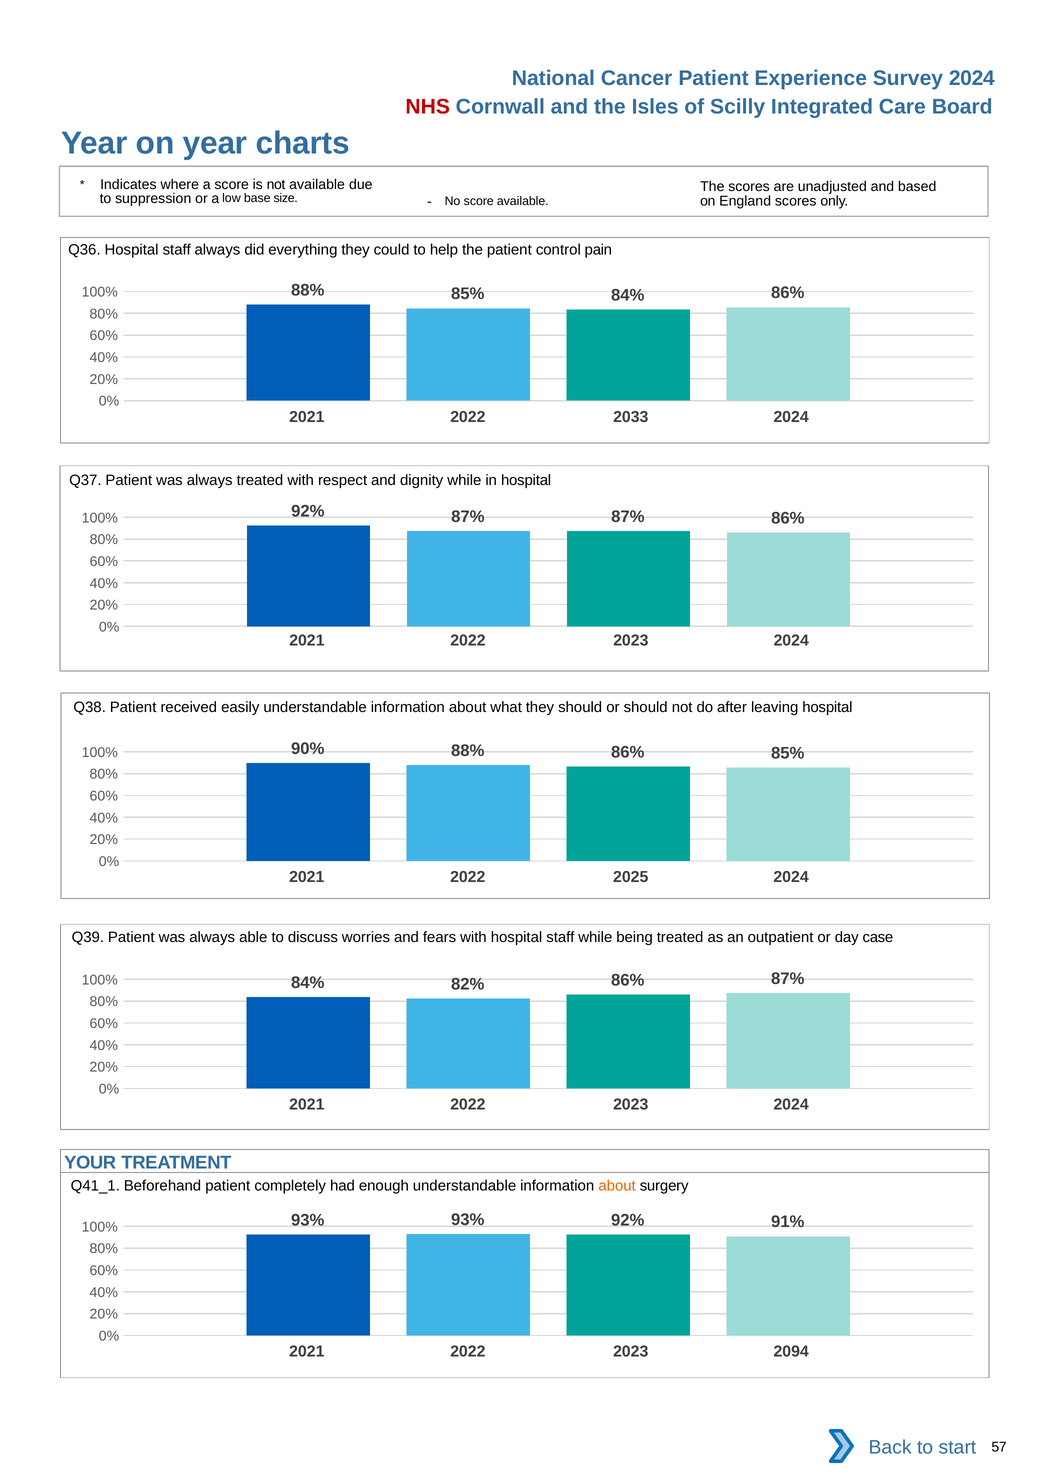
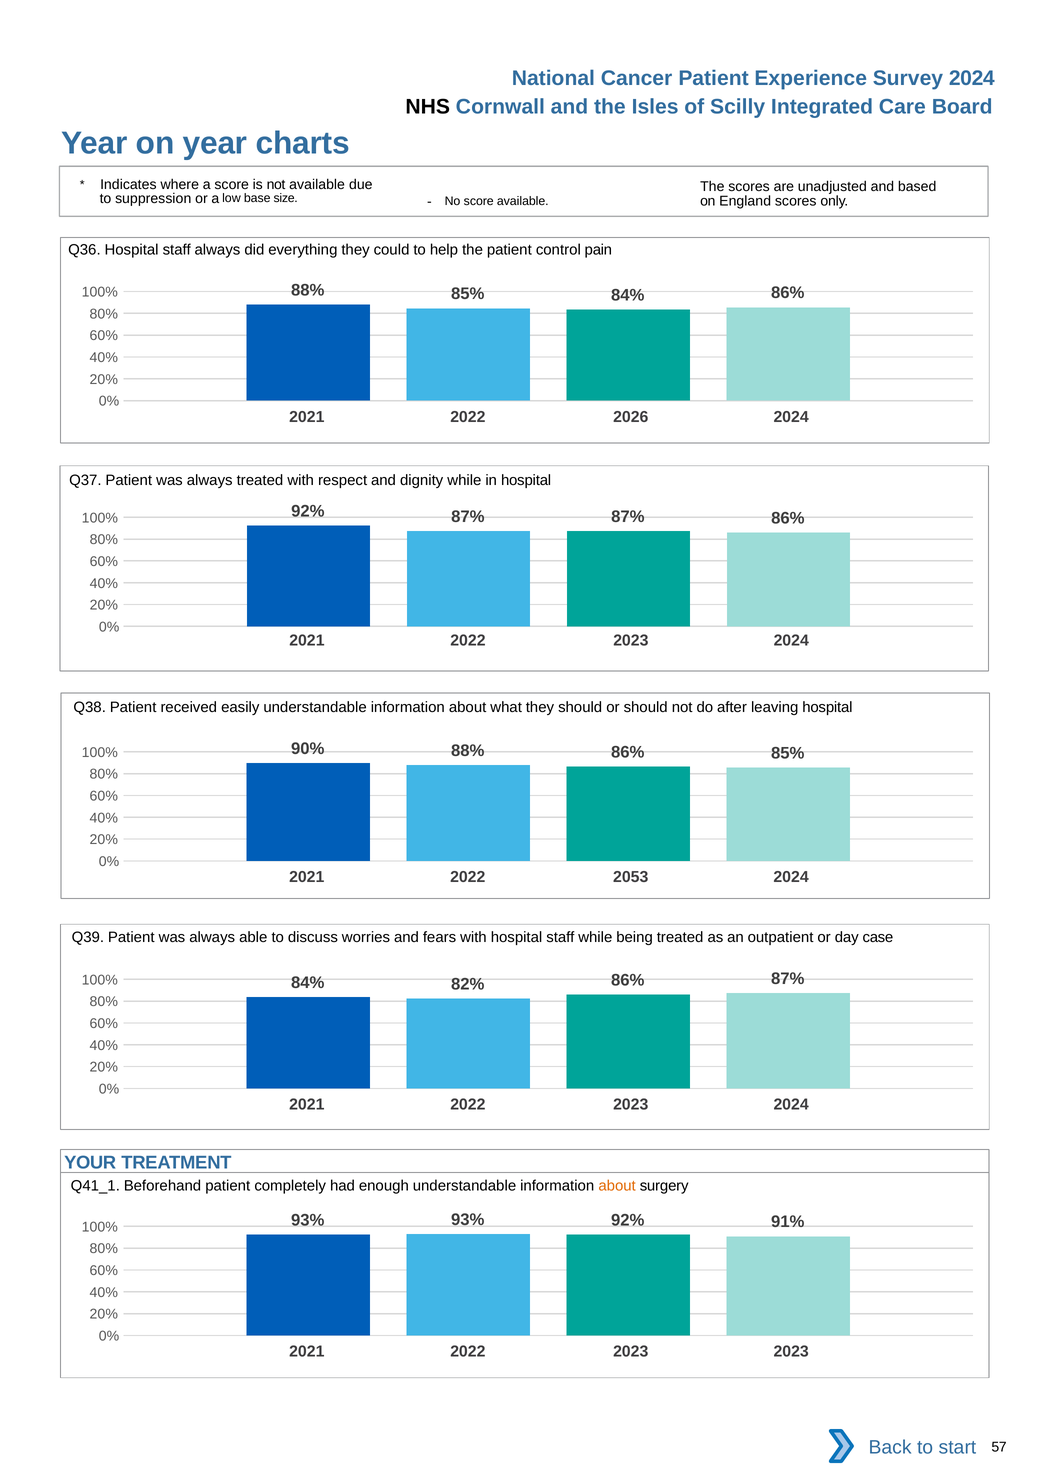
NHS colour: red -> black (428, 107)
2033: 2033 -> 2026 (631, 417)
2025: 2025 -> 2053 (631, 876)
2023 2094: 2094 -> 2023 (791, 1351)
